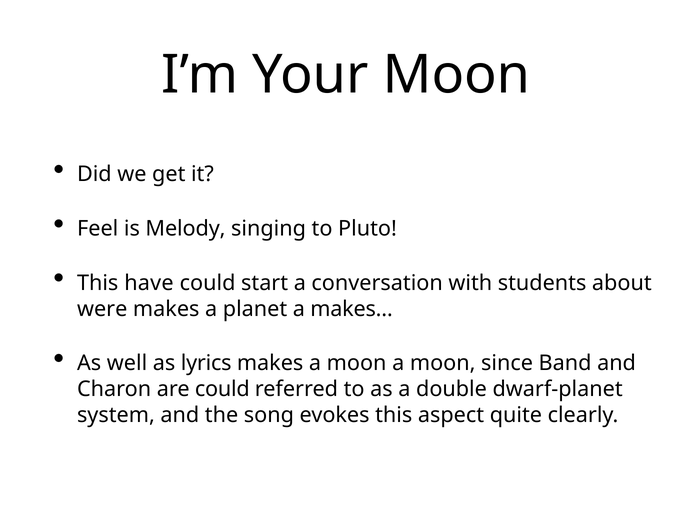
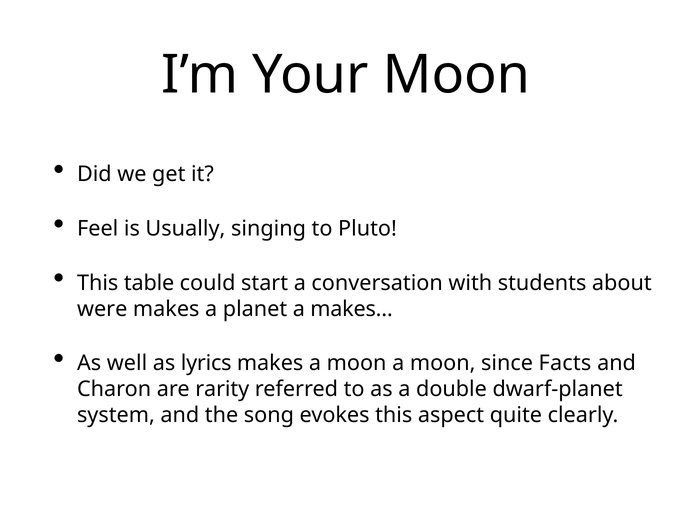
Melody: Melody -> Usually (185, 229)
have: have -> table (149, 283)
Band: Band -> Facts (565, 363)
are could: could -> rarity (222, 389)
